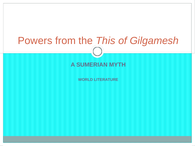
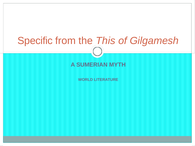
Powers: Powers -> Specific (35, 41)
